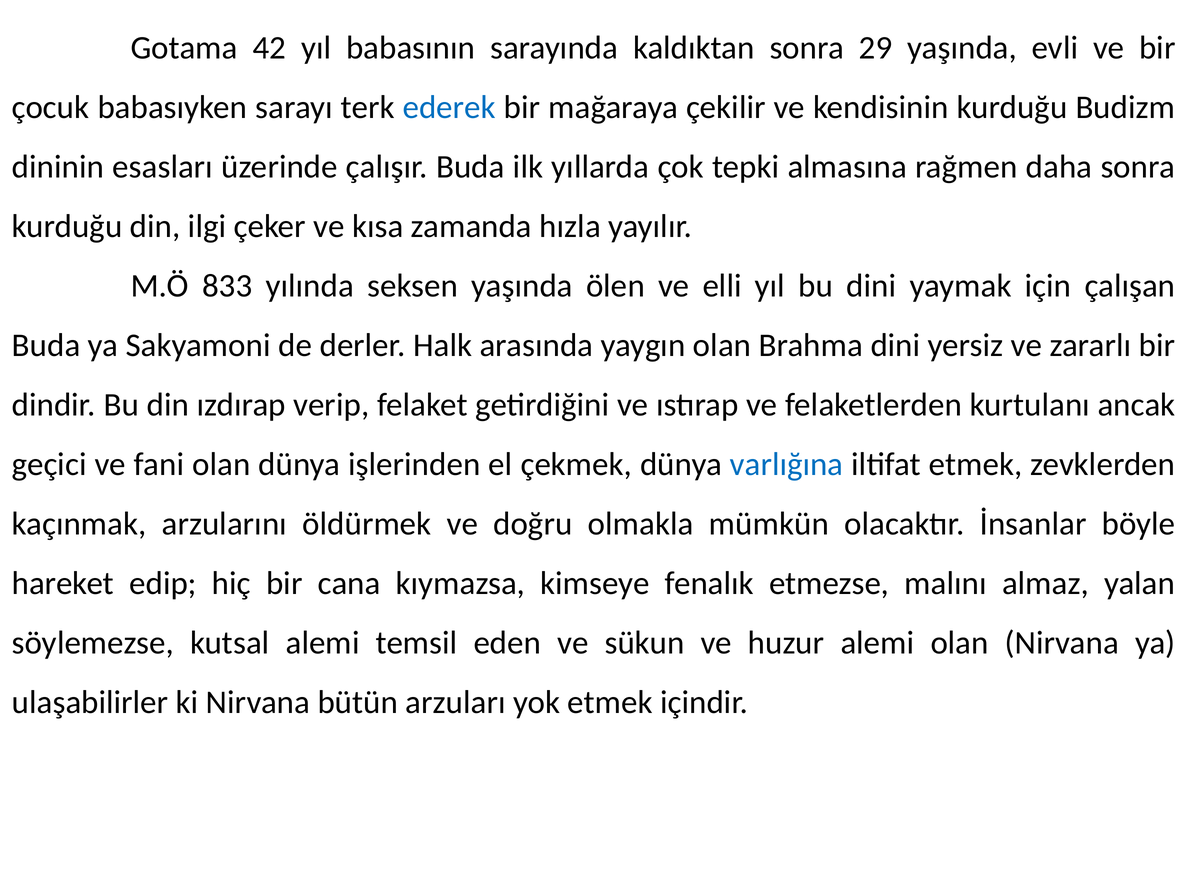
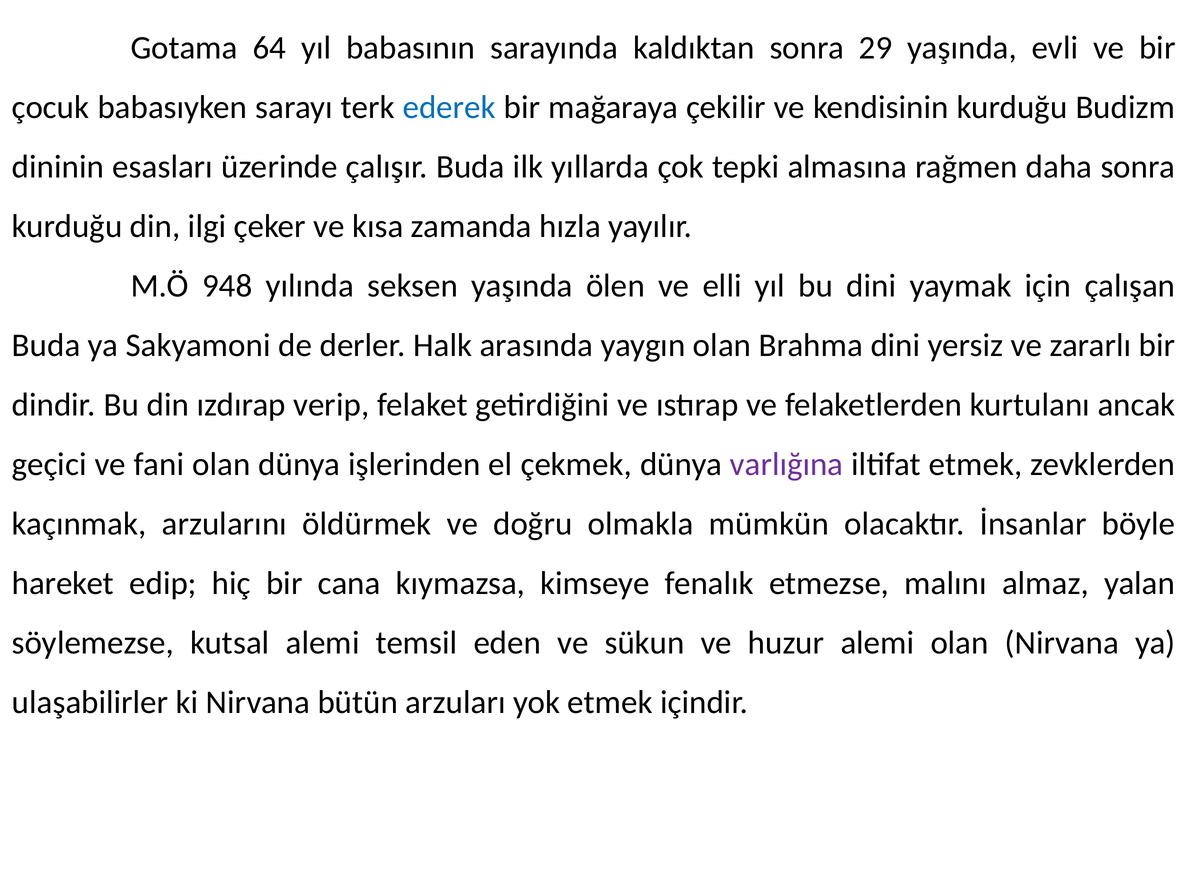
42: 42 -> 64 (269, 48)
833: 833 -> 948 (227, 286)
varlığına colour: blue -> purple (787, 464)
